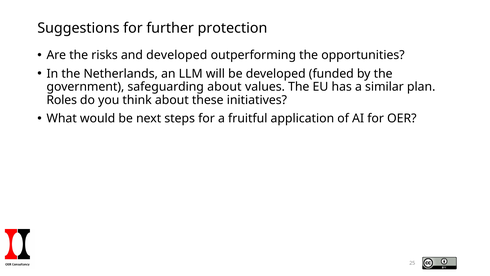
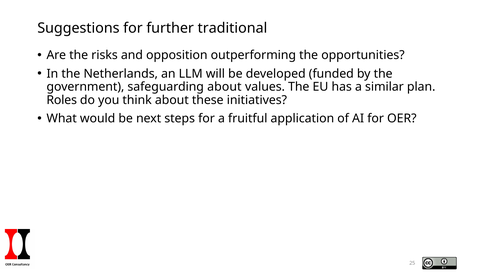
protection: protection -> traditional (232, 28)
and developed: developed -> opposition (177, 55)
